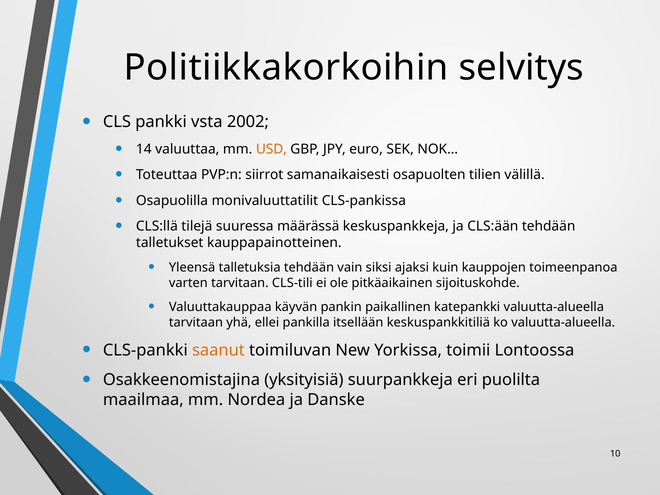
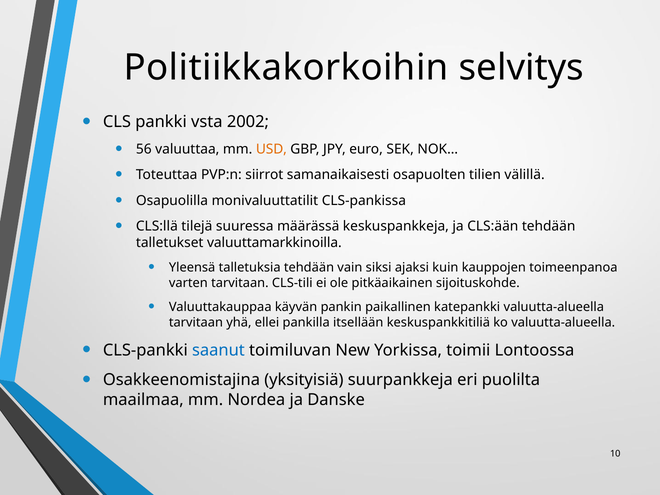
14: 14 -> 56 (144, 149)
kauppapainotteinen: kauppapainotteinen -> valuuttamarkkinoilla (274, 243)
saanut colour: orange -> blue (218, 350)
